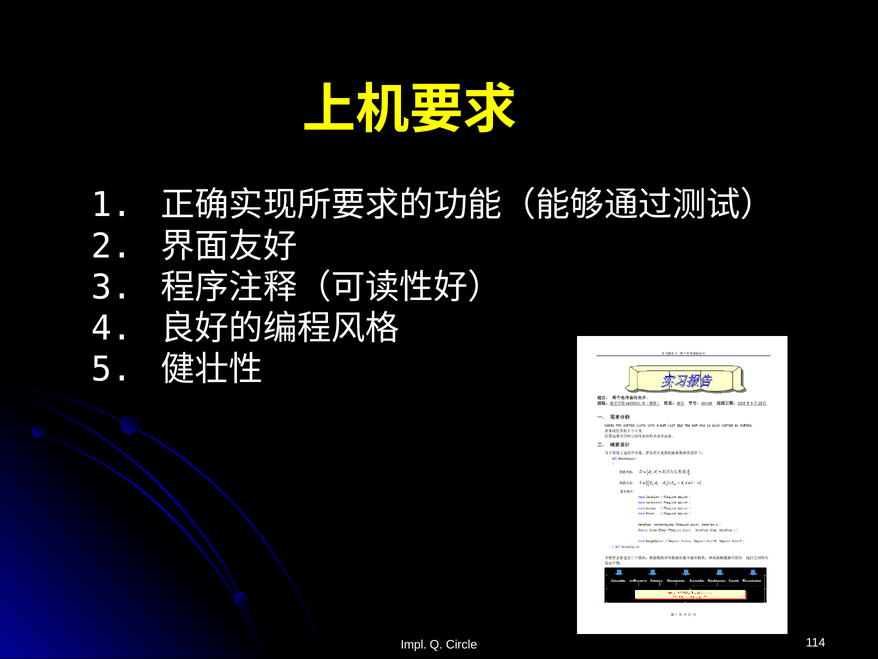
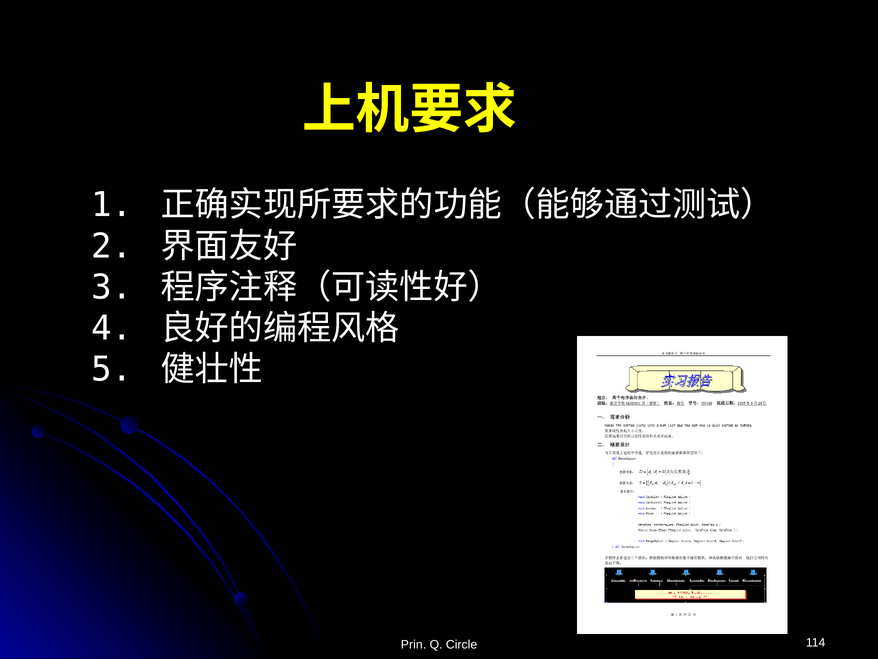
Impl: Impl -> Prin (414, 644)
